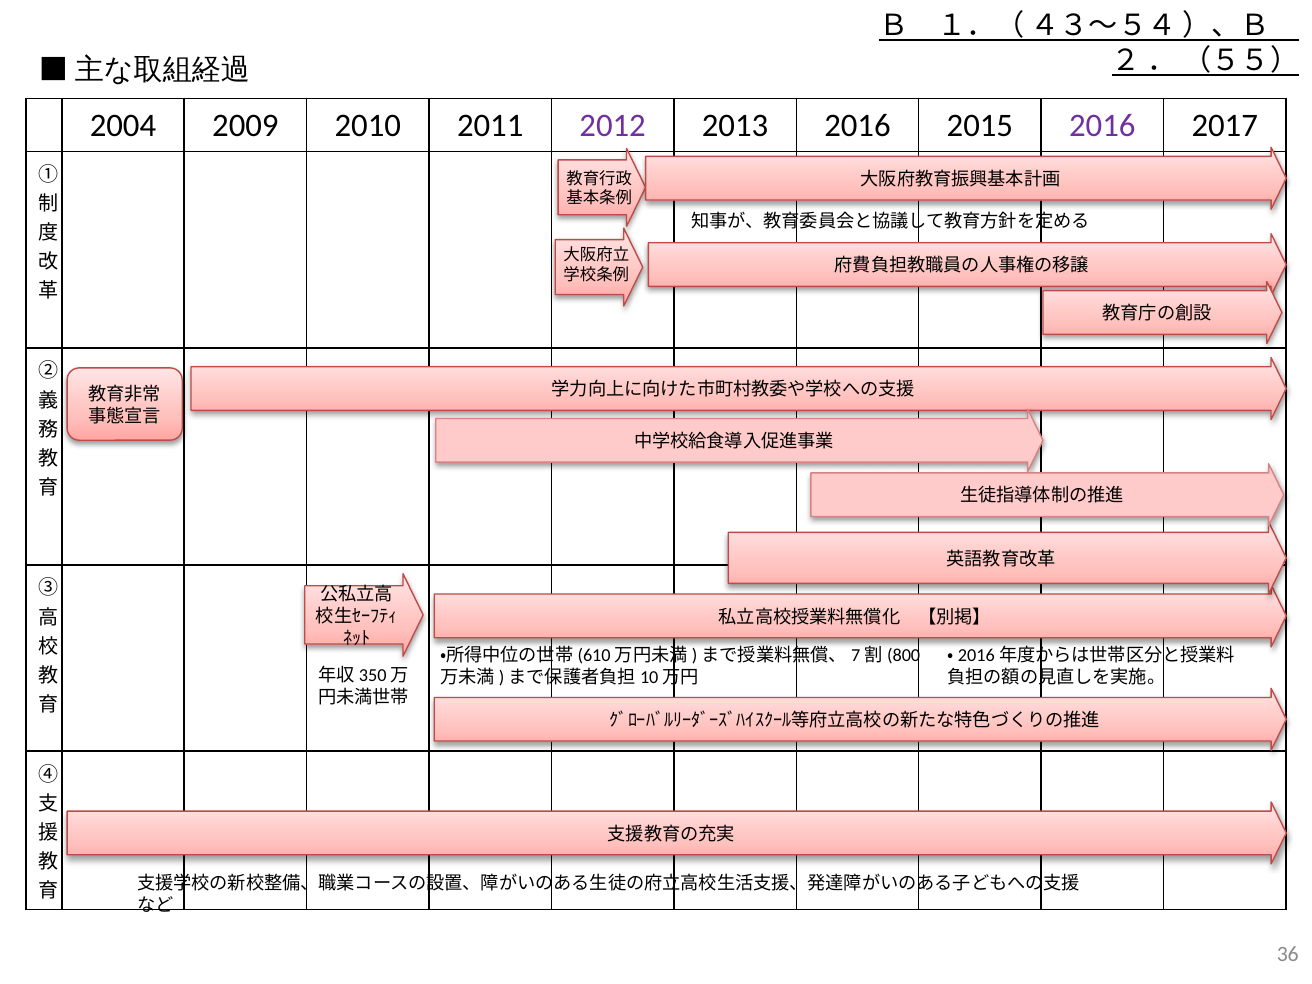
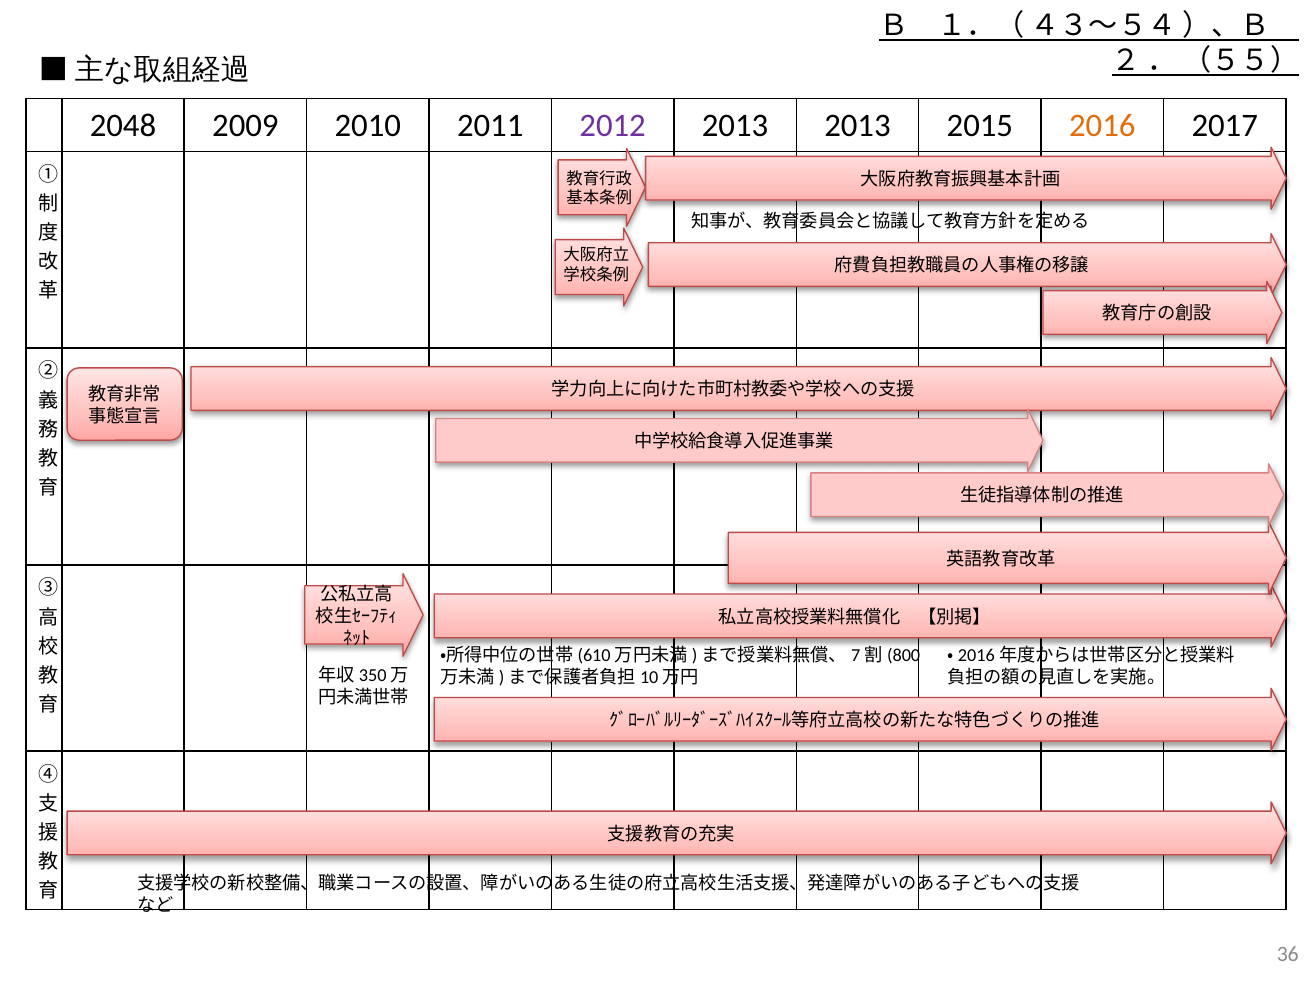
2004: 2004 -> 2048 (123, 125)
2013 2016: 2016 -> 2013 (857, 125)
2016 colour: purple -> orange (1102, 125)
